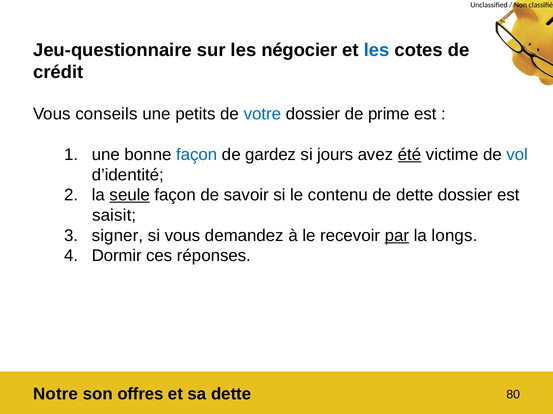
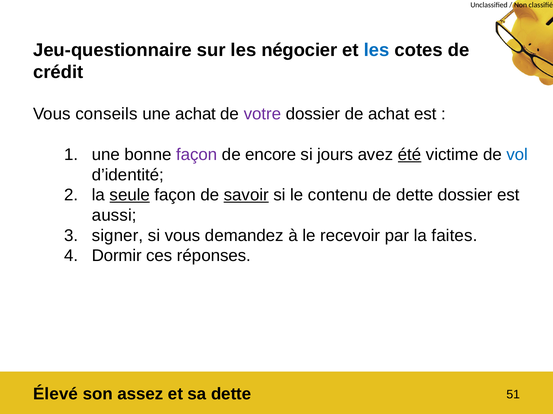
une petits: petits -> achat (196, 114)
votre colour: blue -> purple (262, 114)
de prime: prime -> achat (389, 114)
façon colour: blue -> purple (197, 155)
gardez: gardez -> encore (271, 155)
savoir underline: none -> present (246, 195)
saisit: saisit -> aussi (114, 216)
par underline: present -> none (397, 236)
longs: longs -> faites (454, 236)
Notre: Notre -> Élevé (56, 395)
offres: offres -> assez (140, 395)
80: 80 -> 51 (513, 395)
